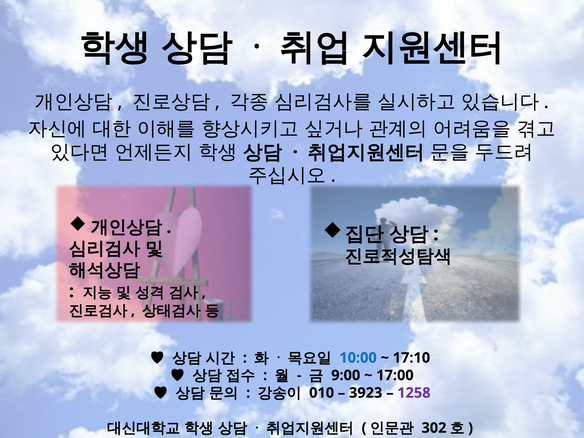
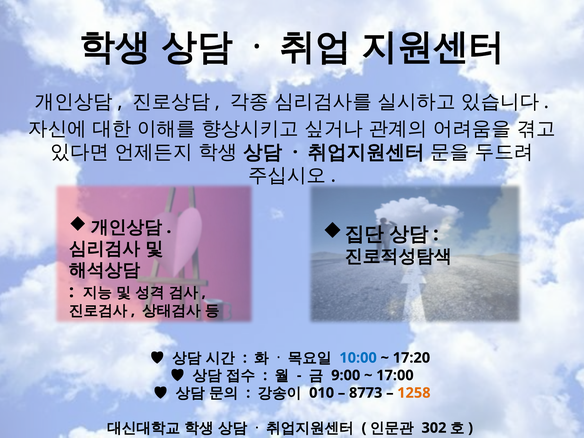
17:10: 17:10 -> 17:20 (411, 358)
3923: 3923 -> 8773 (366, 393)
1258 colour: purple -> orange (414, 393)
